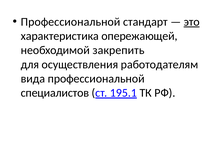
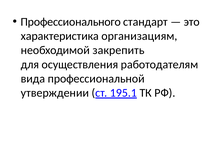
Профессиональной: Профессиональной -> Профессионального (71, 22)
это underline: present -> none (192, 22)
опережающей: опережающей -> организациям (139, 36)
специалистов: специалистов -> утверждении (55, 93)
